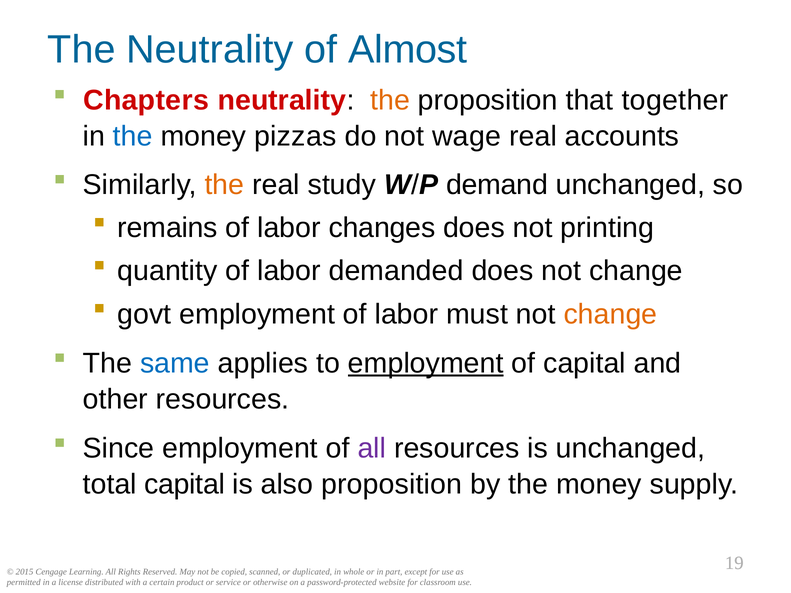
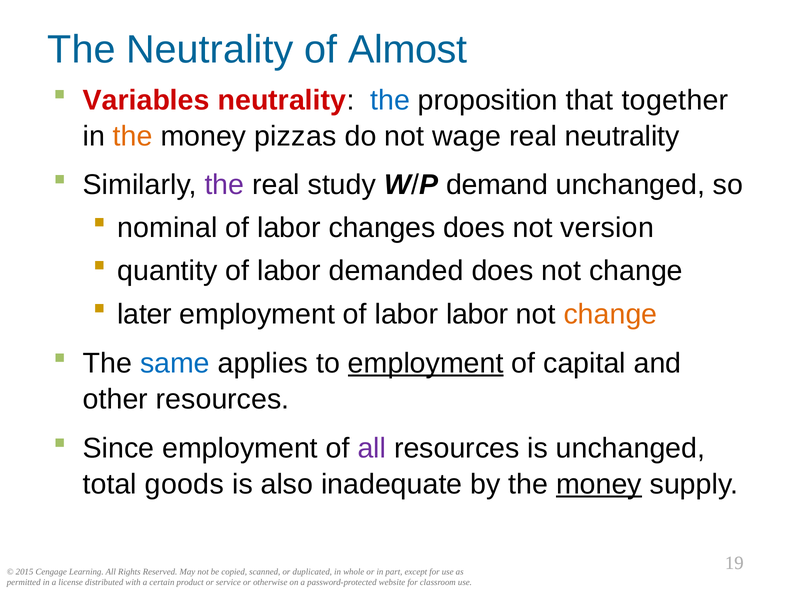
Chapters: Chapters -> Variables (146, 100)
the colour: orange -> blue (390, 100)
the colour: blue -> orange (133, 136)
real accounts: accounts -> neutrality (622, 136)
the colour: orange -> purple (224, 185)
remains: remains -> nominal (167, 228)
printing: printing -> version (607, 228)
govt: govt -> later (145, 314)
labor must: must -> labor (477, 314)
total capital: capital -> goods (184, 484)
also proposition: proposition -> inadequate (392, 484)
money underline: none -> present (599, 484)
